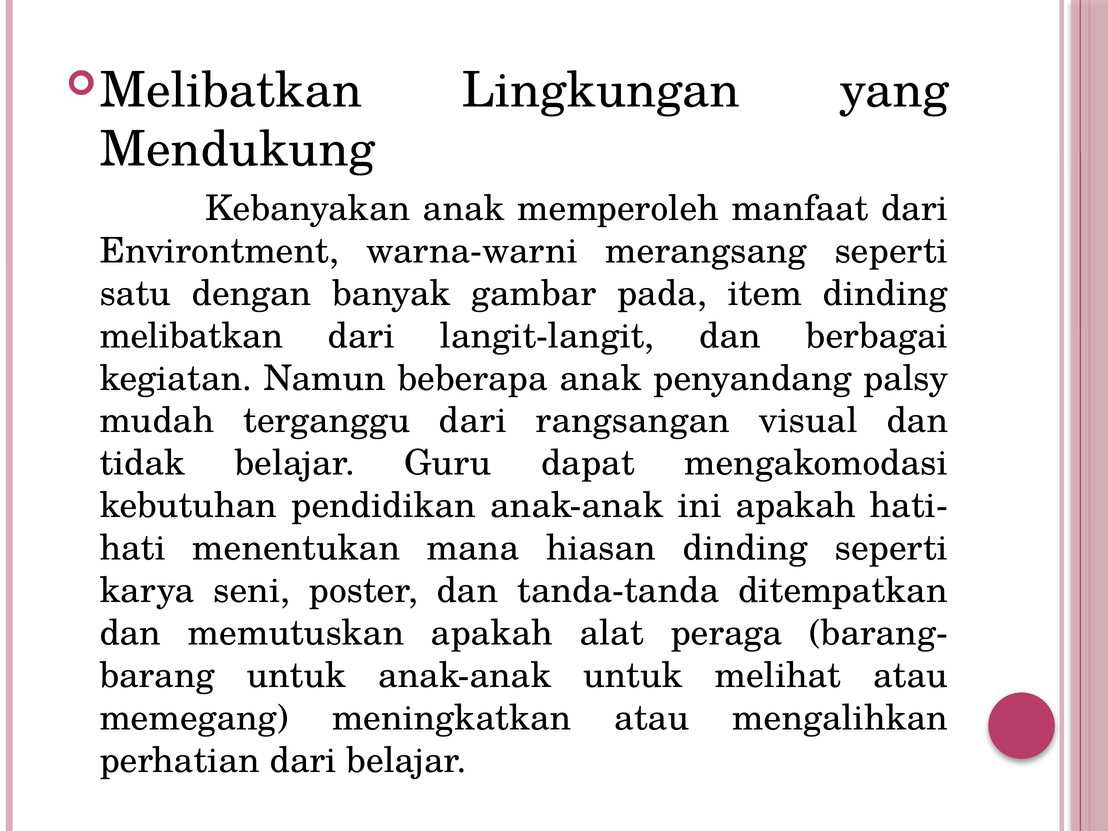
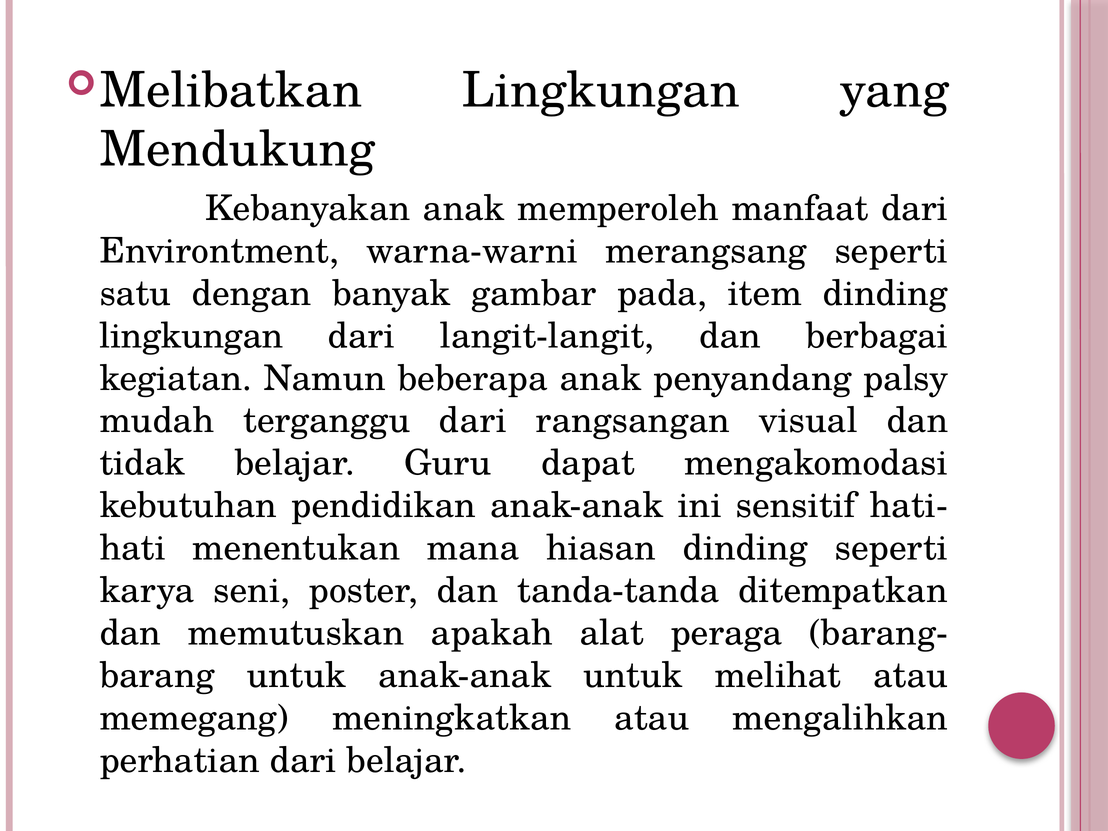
melibatkan: melibatkan -> lingkungan (191, 336)
ini apakah: apakah -> sensitif (796, 506)
